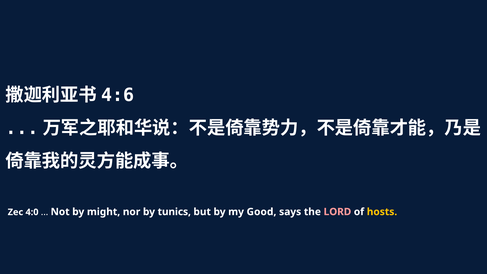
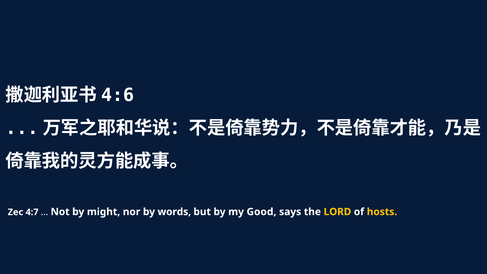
4:0: 4:0 -> 4:7 (32, 212)
tunics: tunics -> words (174, 212)
LORD colour: pink -> yellow (337, 212)
